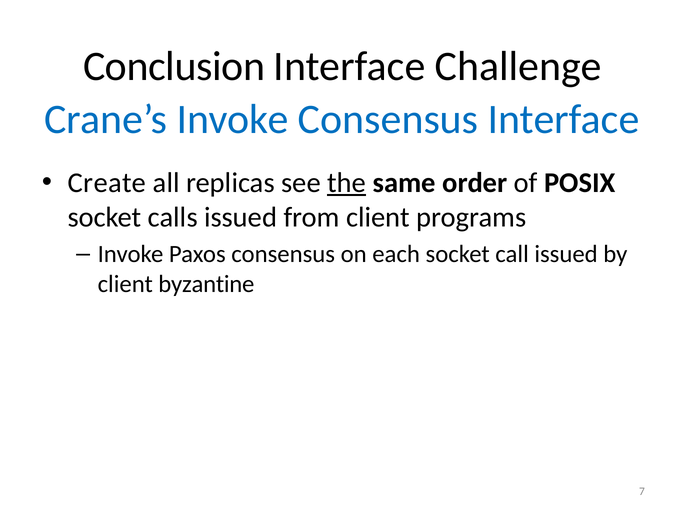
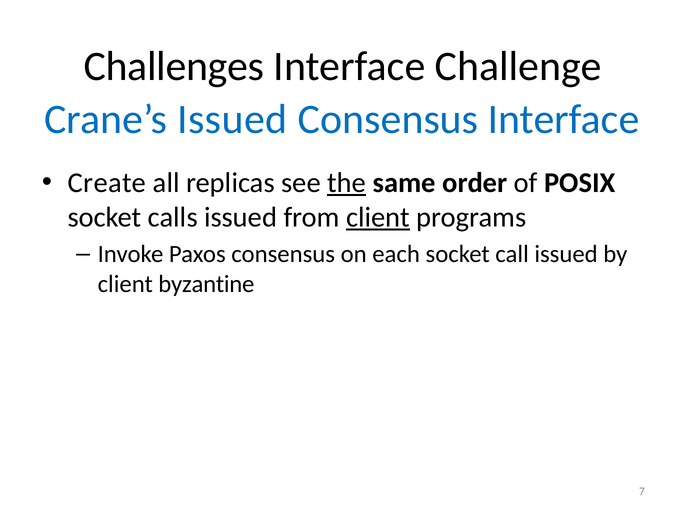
Conclusion: Conclusion -> Challenges (174, 66)
Crane’s Invoke: Invoke -> Issued (232, 119)
client underline: none -> present (378, 217)
